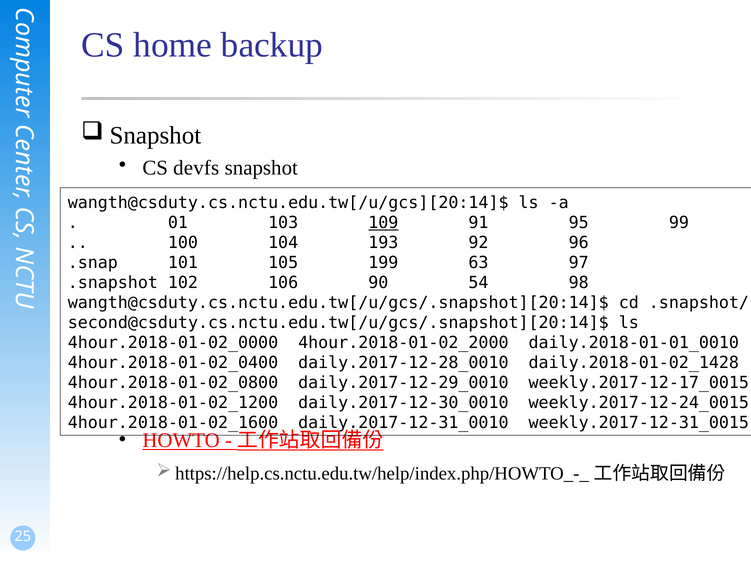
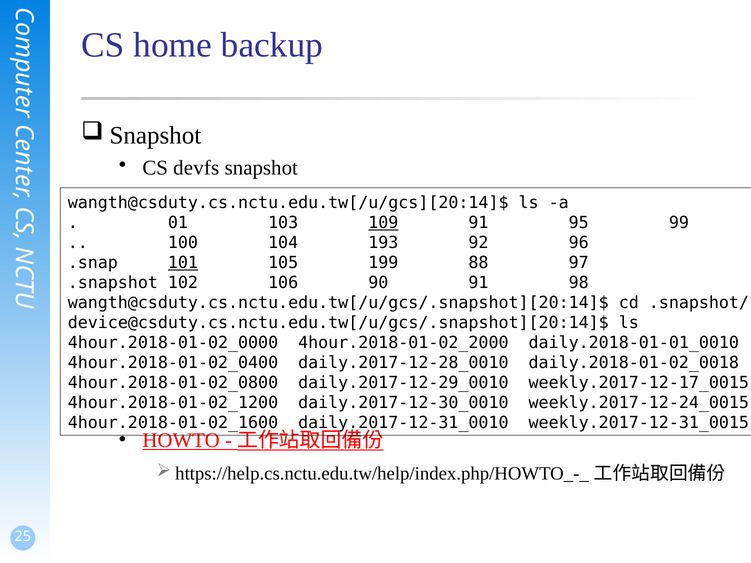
101 underline: none -> present (183, 263)
63: 63 -> 88 (478, 263)
90 54: 54 -> 91 (478, 283)
second@csduty.cs.nctu.edu.tw[/u/gcs/.snapshot][20:14]$: second@csduty.cs.nctu.edu.tw[/u/gcs/.snapshot][20:14]$ -> device@csduty.cs.nctu.edu.tw[/u/gcs/.snapshot][20:14]$ (338, 323)
daily.2018-01-02_1428: daily.2018-01-02_1428 -> daily.2018-01-02_0018 (634, 363)
